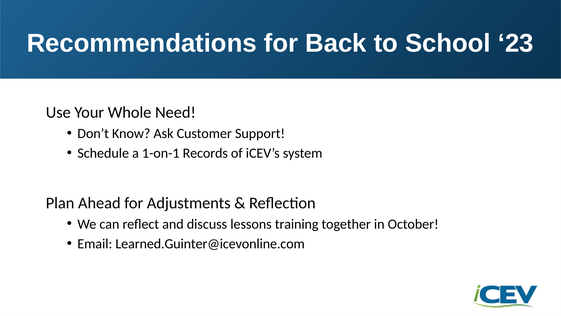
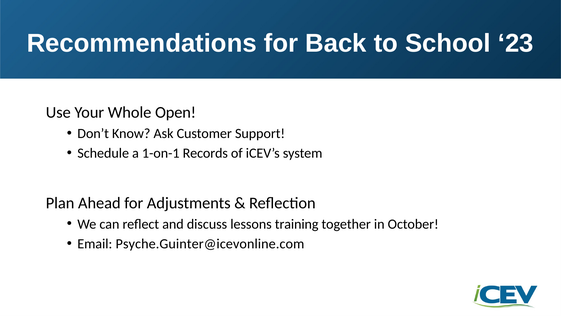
Need: Need -> Open (176, 112)
Learned.Guinter@icevonline.com: Learned.Guinter@icevonline.com -> Psyche.Guinter@icevonline.com (210, 244)
